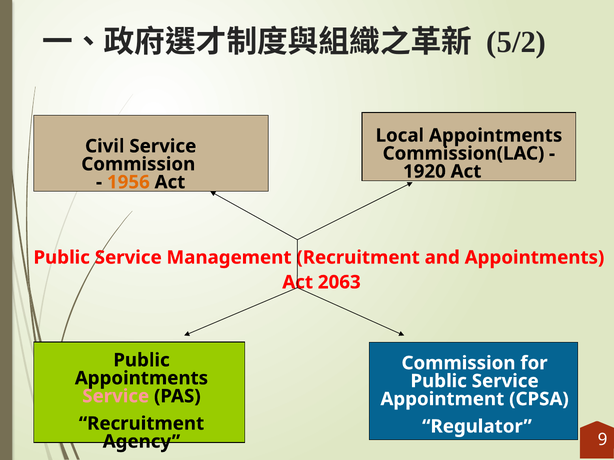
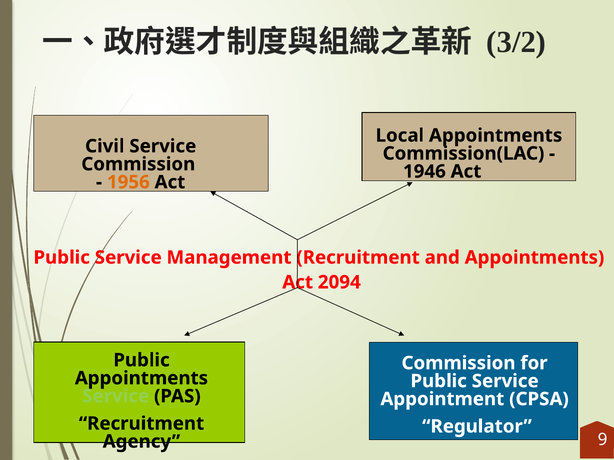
5/2: 5/2 -> 3/2 (516, 42)
1920: 1920 -> 1946 (424, 172)
2063: 2063 -> 2094 (339, 283)
Service colour: pink -> light green (116, 397)
